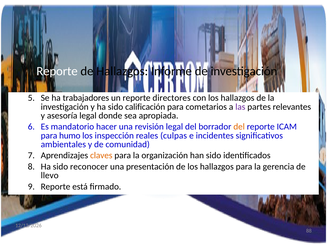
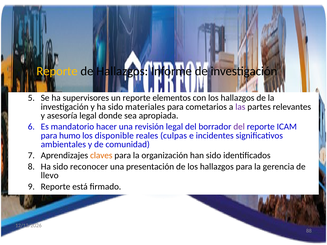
Reporte colour: white -> yellow (57, 71)
trabajadores: trabajadores -> supervisores (86, 98)
directores: directores -> elementos (172, 98)
calificación: calificación -> materiales (145, 107)
del colour: orange -> purple (239, 127)
inspección: inspección -> disponible (114, 136)
